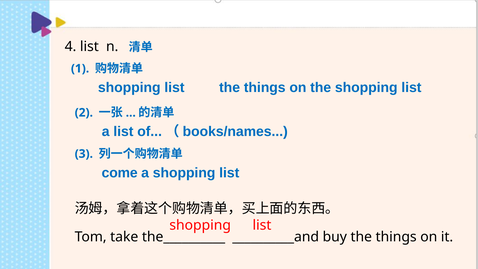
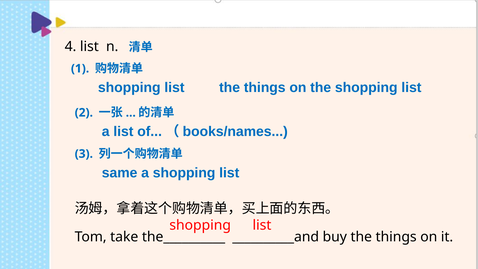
come: come -> same (120, 173)
